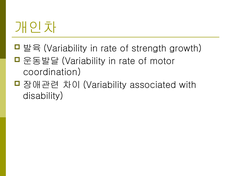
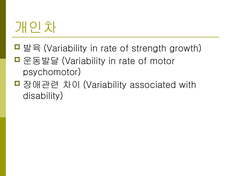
coordination: coordination -> psychomotor (52, 72)
